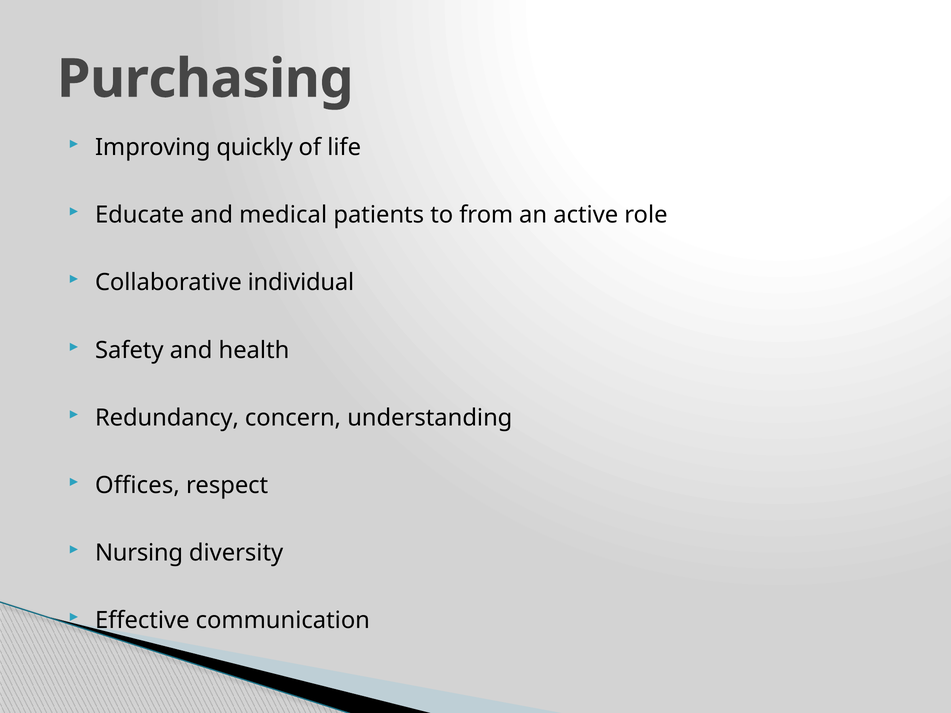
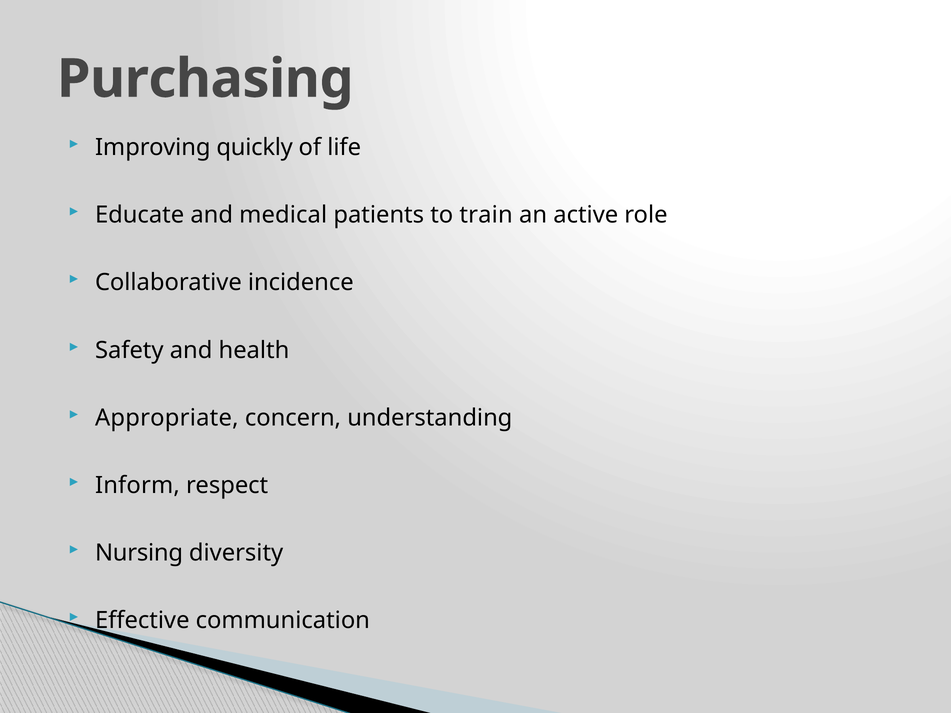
from: from -> train (486, 215)
individual: individual -> incidence (301, 283)
Redundancy: Redundancy -> Appropriate (167, 418)
Offices: Offices -> Inform (137, 486)
